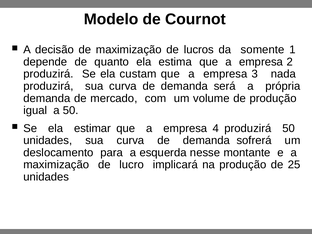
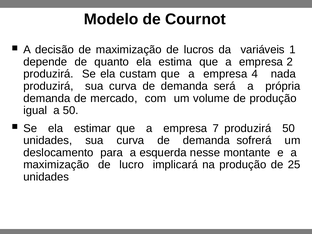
somente: somente -> variáveis (263, 50)
3: 3 -> 4 (255, 74)
4: 4 -> 7 (216, 128)
